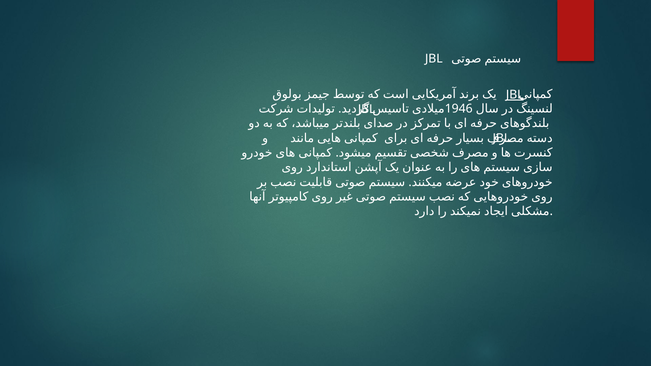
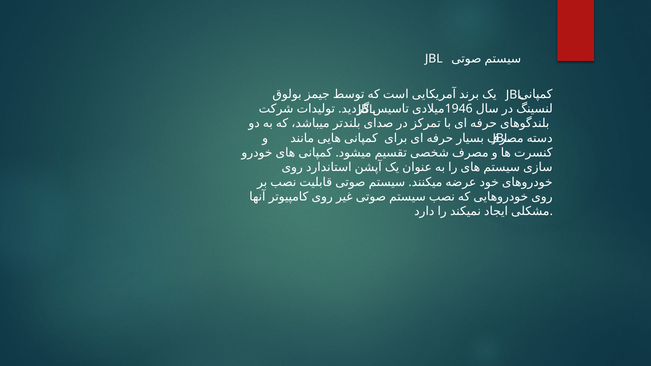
JBL underline: present -> none (515, 95)
